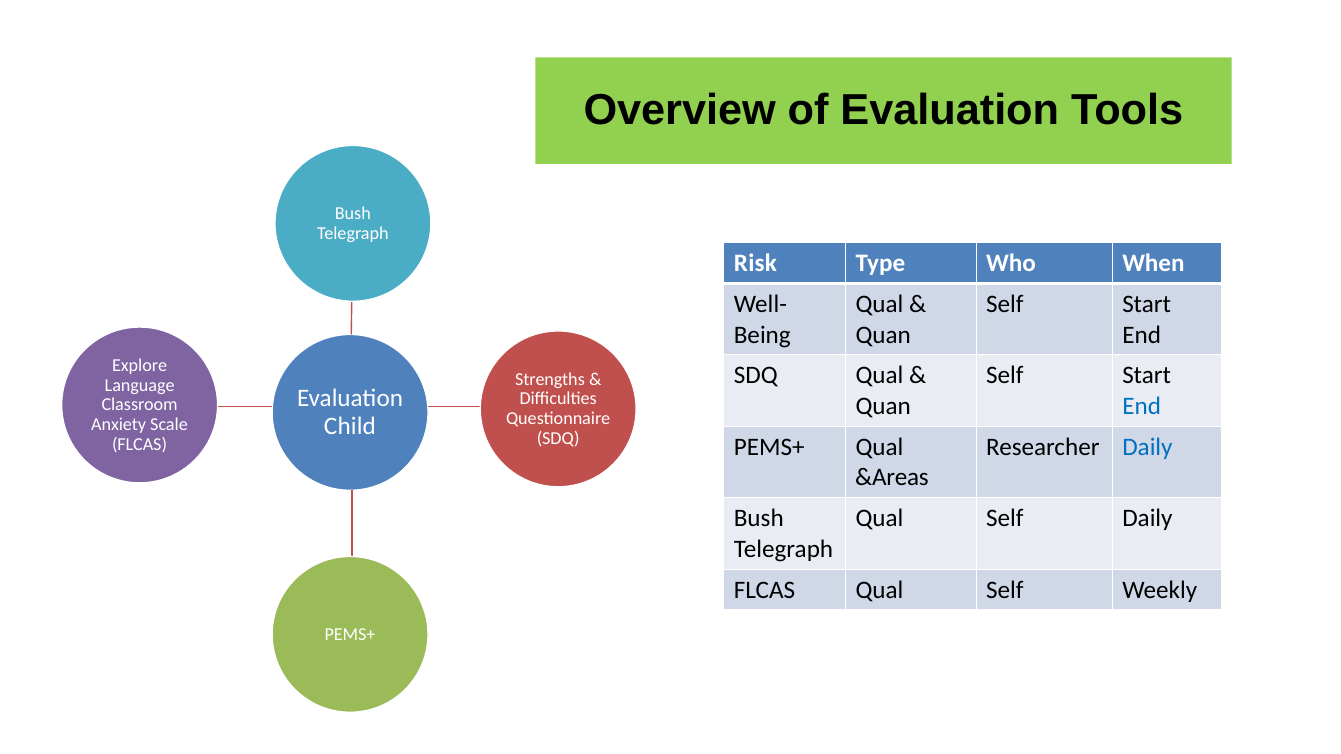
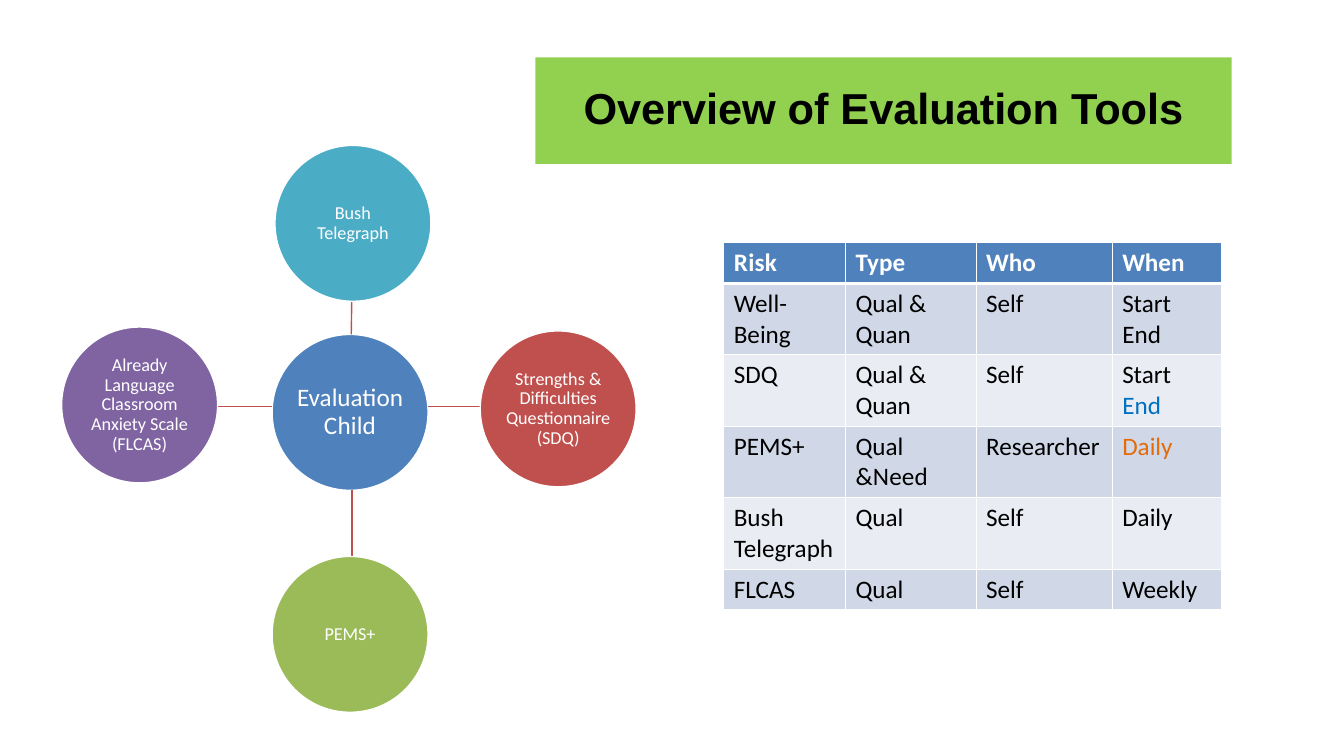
Explore: Explore -> Already (140, 366)
Daily colour: blue -> orange (1147, 447)
&Areas: &Areas -> &Need (892, 478)
